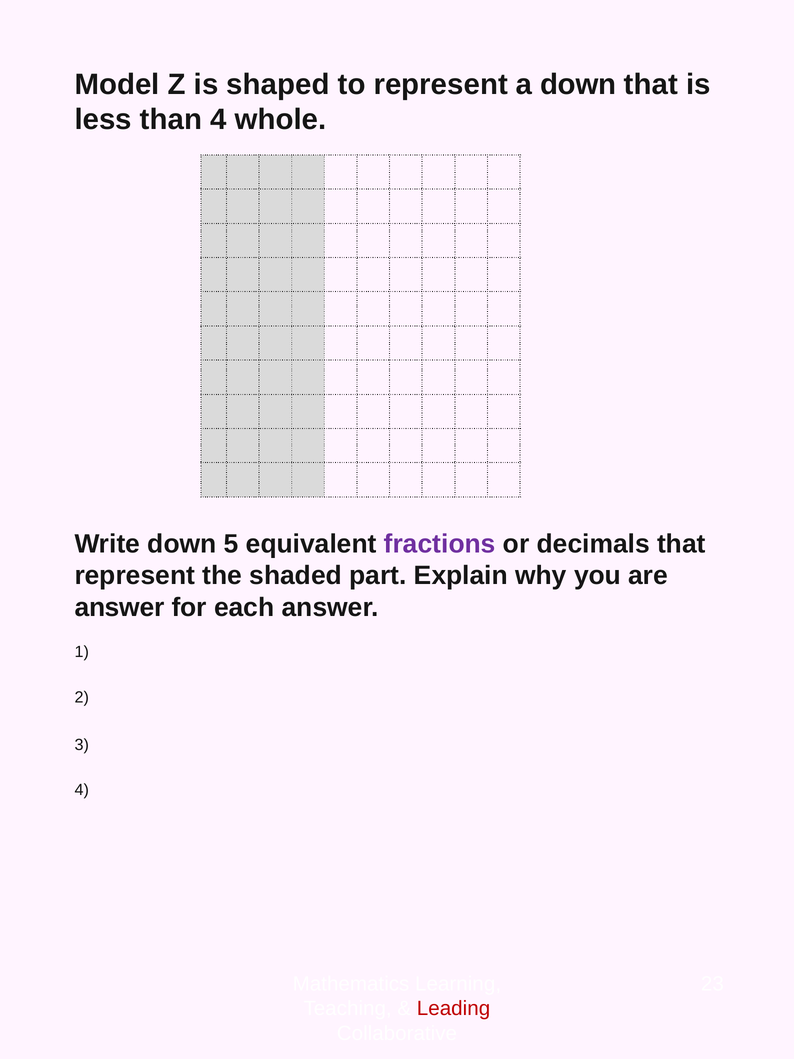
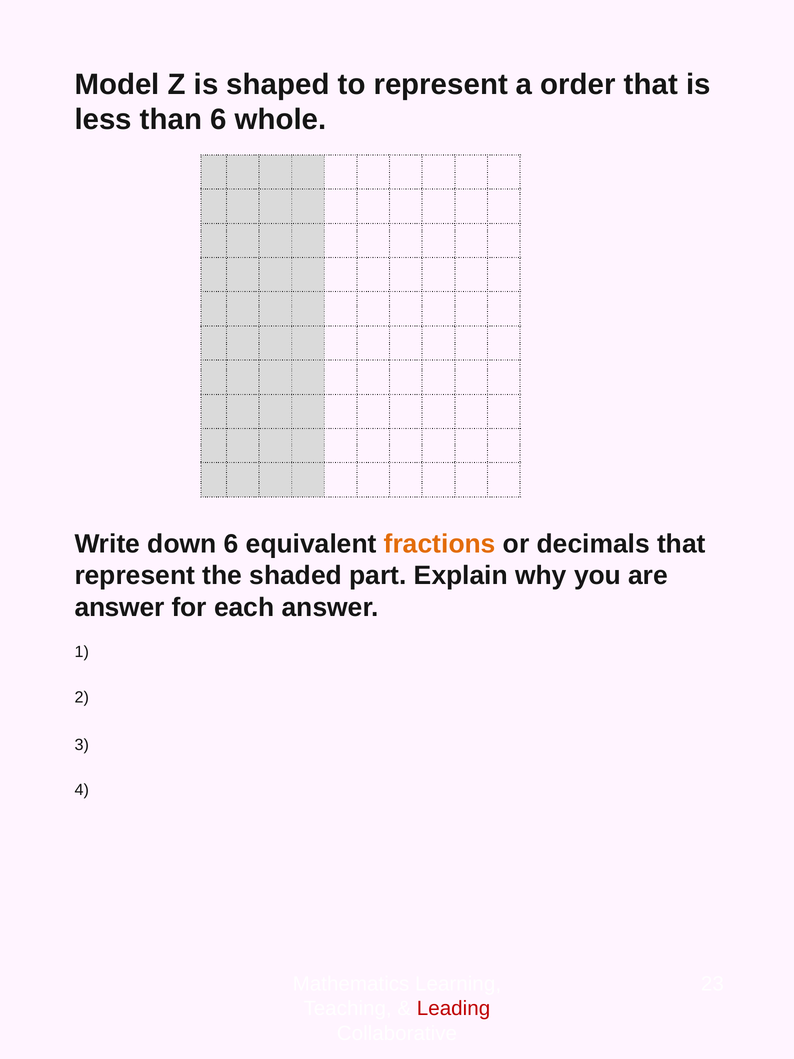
a down: down -> order (578, 84)
than 4: 4 -> 6 (218, 120)
down 5: 5 -> 6 (231, 544)
fractions colour: purple -> orange (440, 544)
